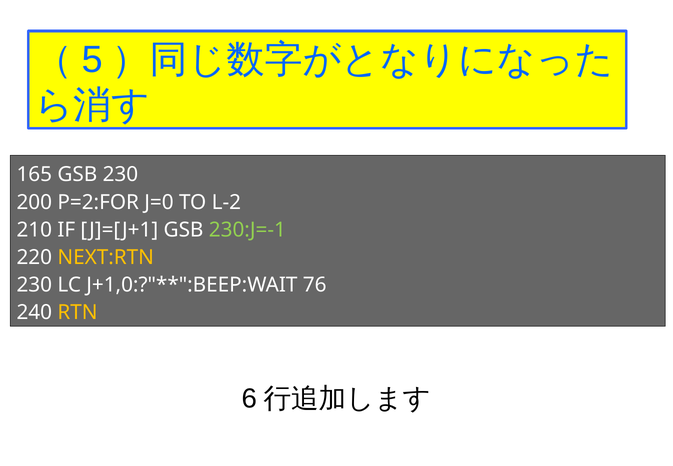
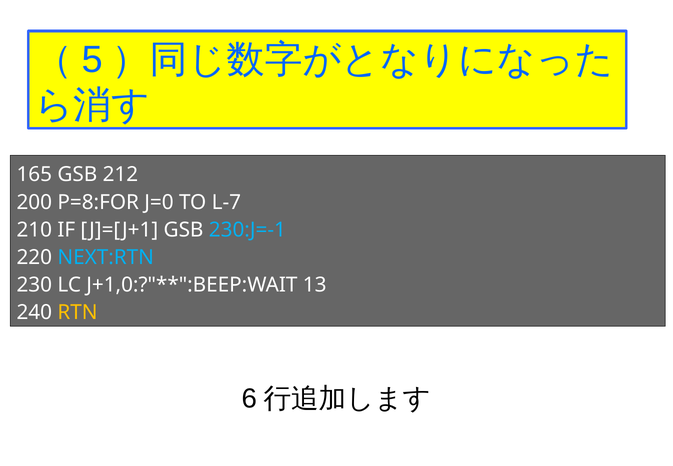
GSB 230: 230 -> 212 (120, 175)
P=2:FOR: P=2:FOR -> P=8:FOR (98, 202)
L-2: L-2 -> L-7 (226, 202)
230:J=-1 colour: light green -> light blue (247, 230)
NEXT:RTN colour: yellow -> light blue (106, 257)
76: 76 -> 13 (315, 285)
